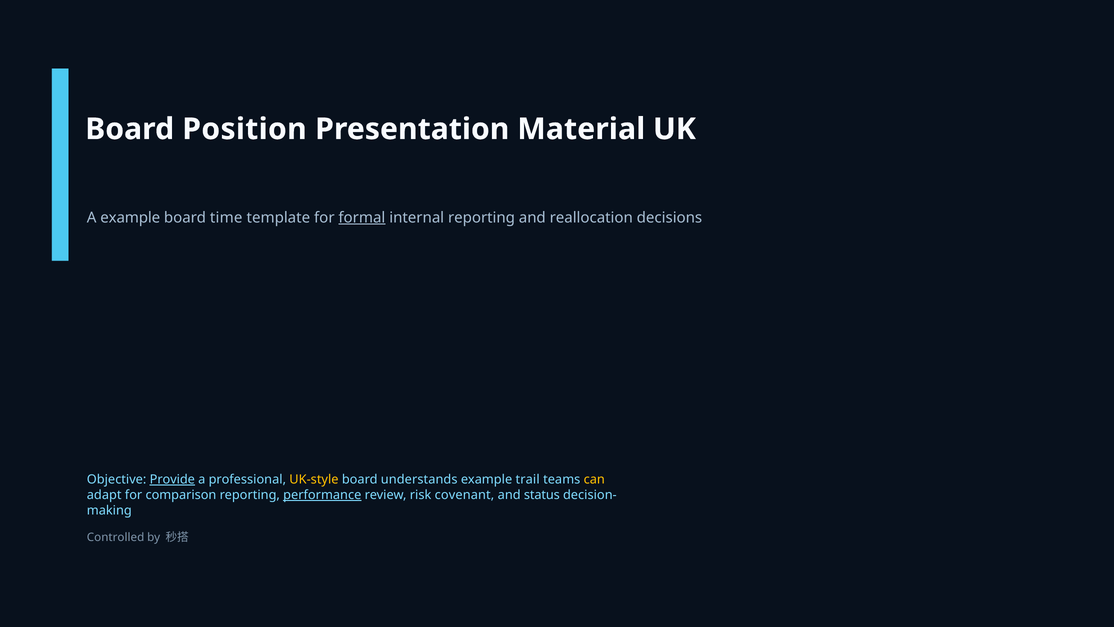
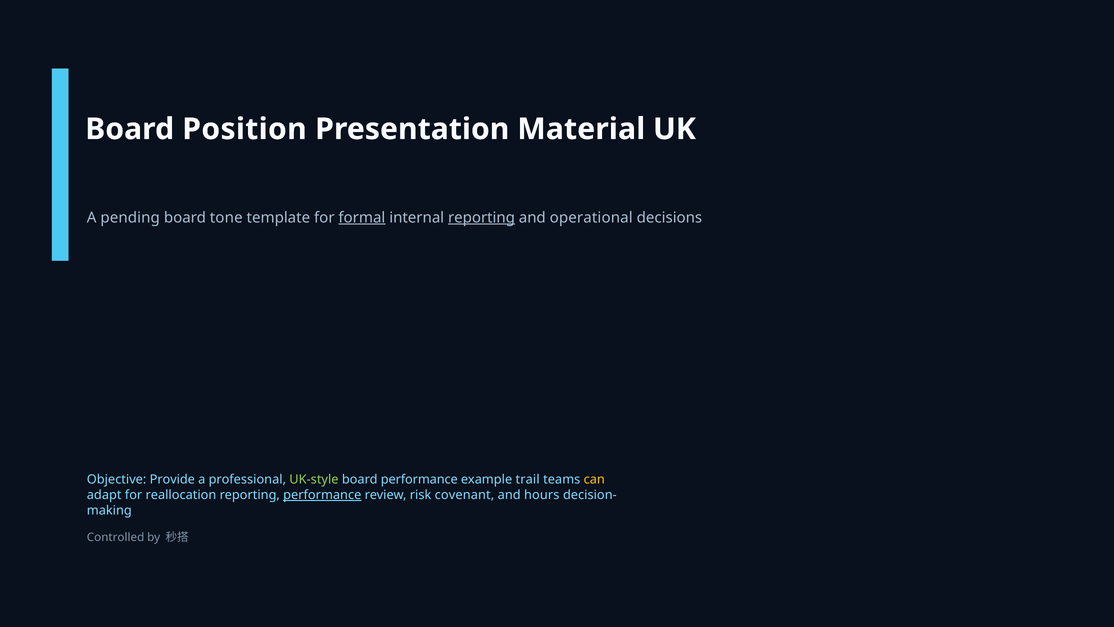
A example: example -> pending (130, 217)
time: time -> tone (226, 217)
reporting underline: none -> present (482, 217)
reallocation: reallocation -> operational (591, 217)
Provide underline: present -> none (172, 479)
UK-style colour: yellow -> light green (314, 479)
board understands: understands -> performance (419, 479)
comparison: comparison -> reallocation (181, 495)
status: status -> hours (542, 495)
